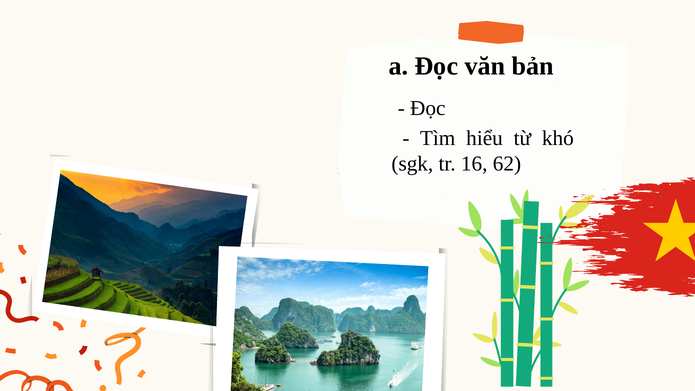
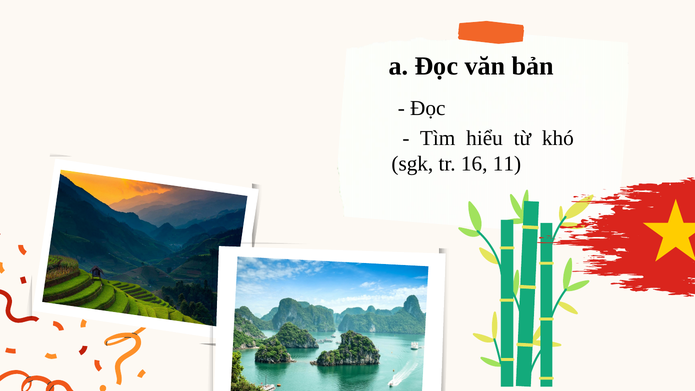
62: 62 -> 11 (507, 164)
